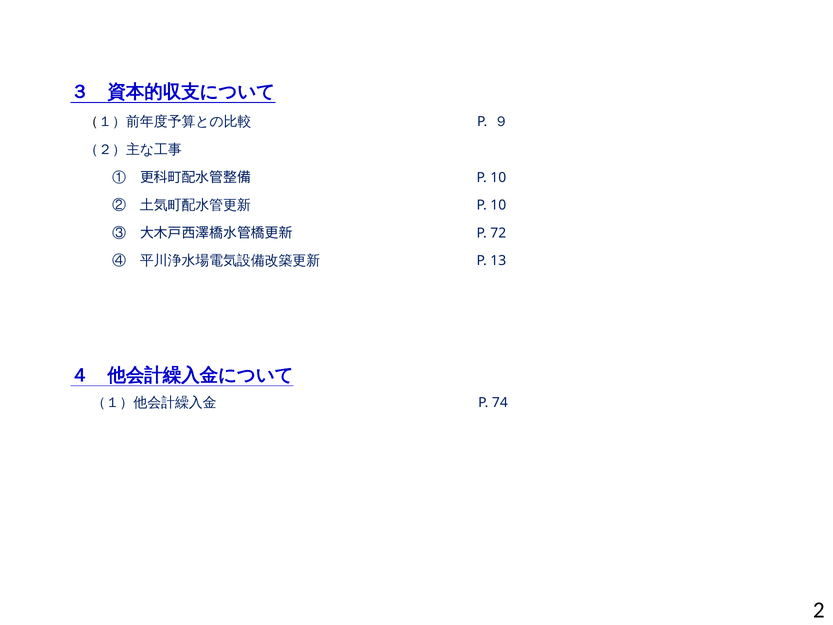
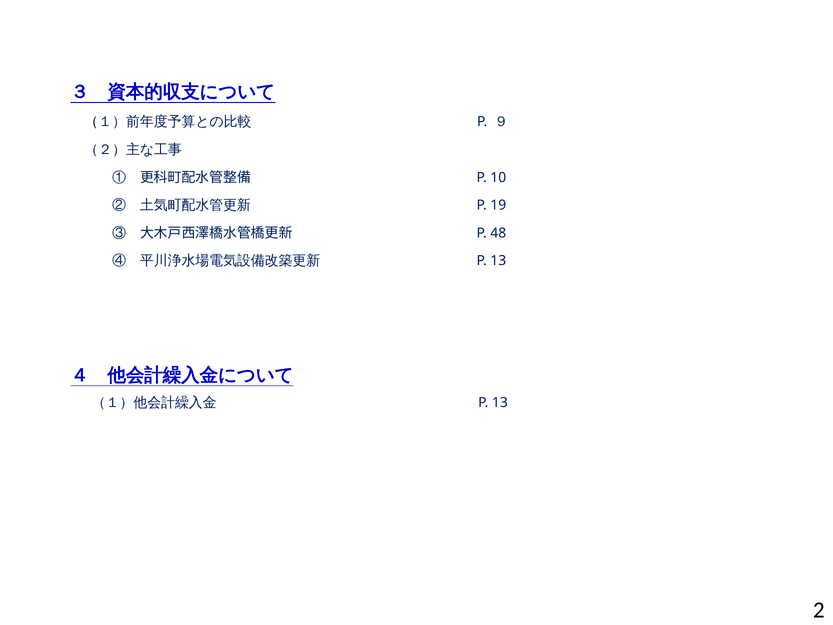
10: 10 -> 19 (498, 205)
72: 72 -> 48 (498, 233)
74: 74 -> 13 (500, 402)
